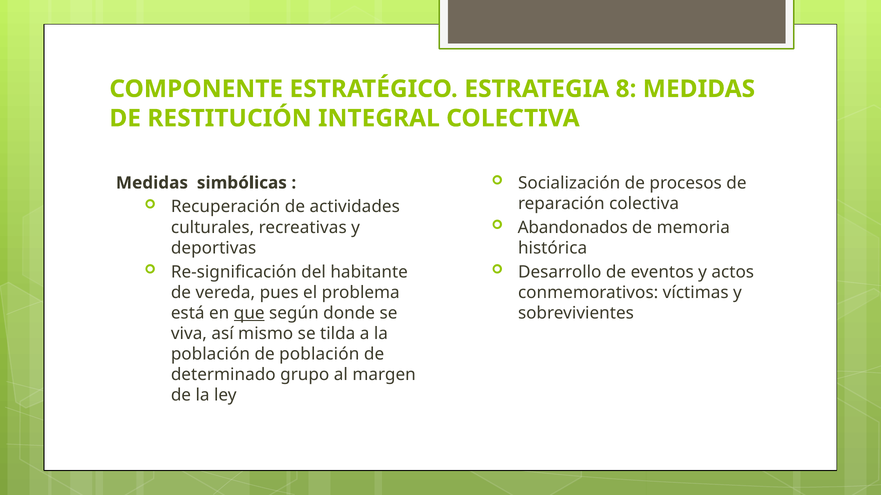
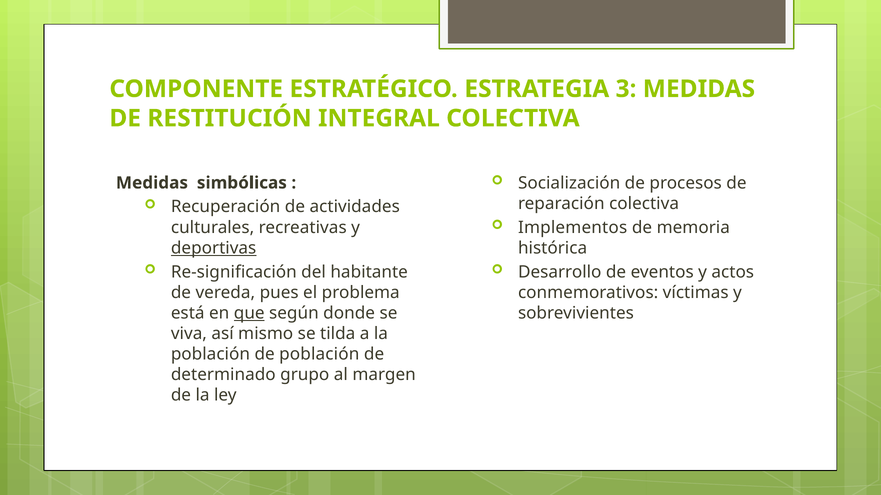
8: 8 -> 3 (626, 89)
Abandonados: Abandonados -> Implementos (573, 228)
deportivas underline: none -> present (214, 248)
